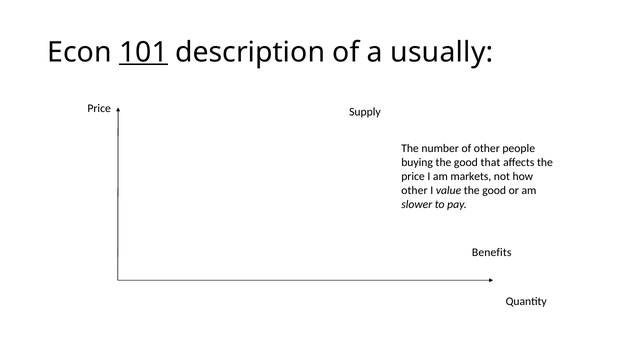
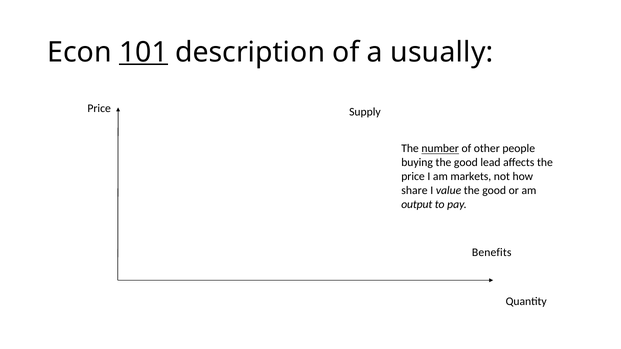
number underline: none -> present (440, 149)
that: that -> lead (491, 163)
other: other -> share (414, 191)
slower: slower -> output (417, 205)
